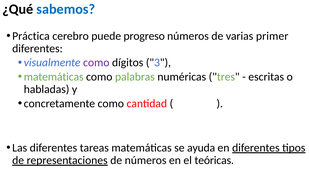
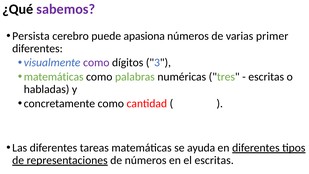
sabemos colour: blue -> purple (66, 9)
Práctica: Práctica -> Persista (31, 36)
progreso: progreso -> apasiona (144, 36)
el teóricas: teóricas -> escritas (214, 160)
